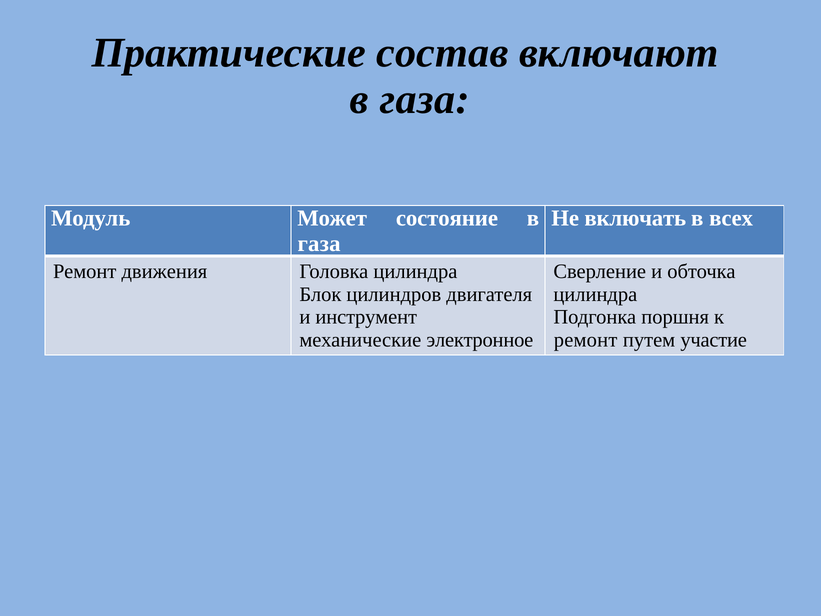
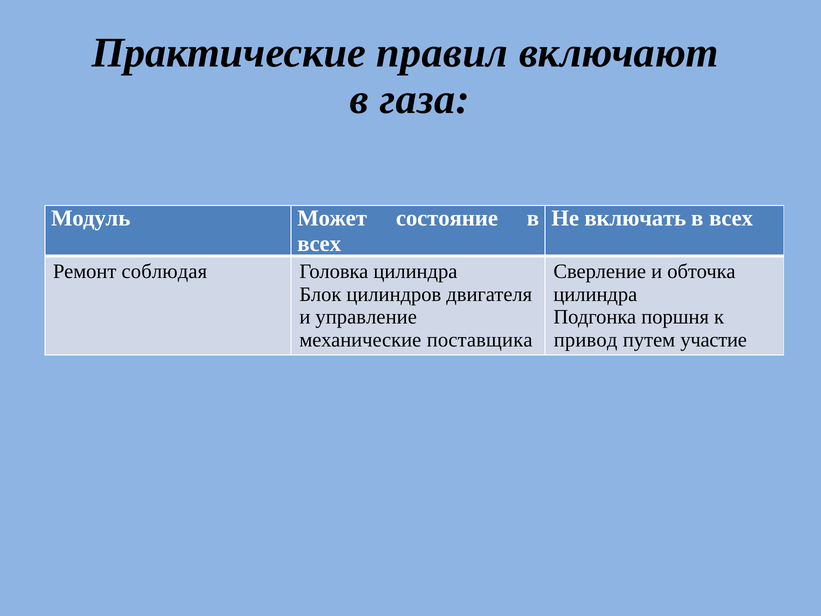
состав: состав -> правил (442, 53)
газа: газа -> всех (319, 243)
движения: движения -> соблюдая (164, 272)
инструмент: инструмент -> управление (366, 317)
электронное: электронное -> поставщика (480, 340)
ремонт: ремонт -> привод (586, 340)
